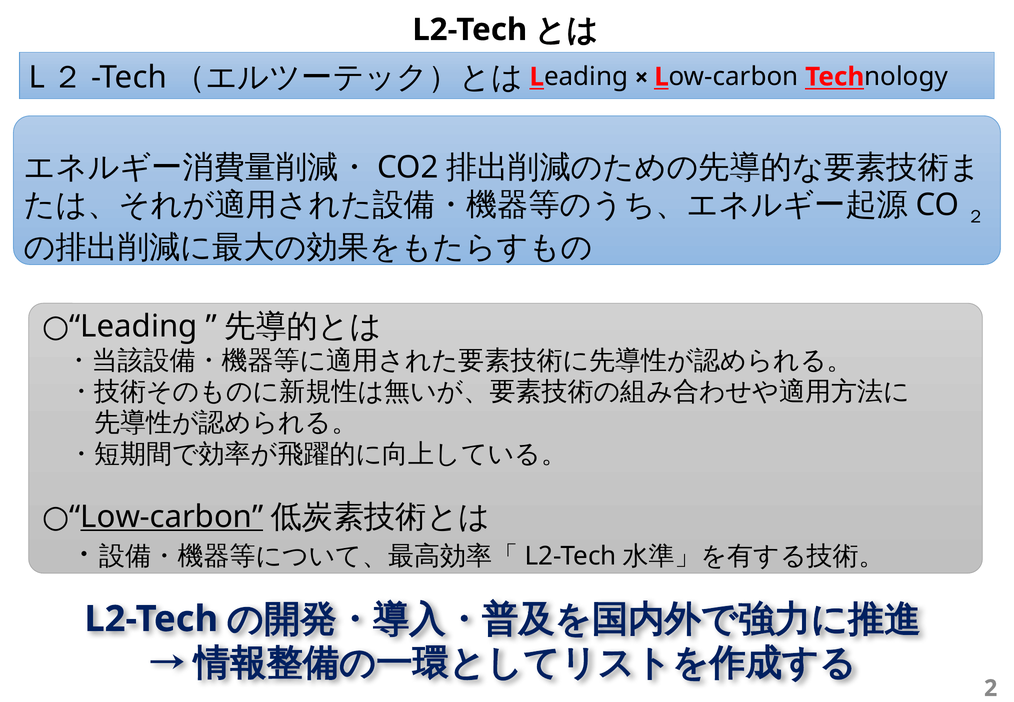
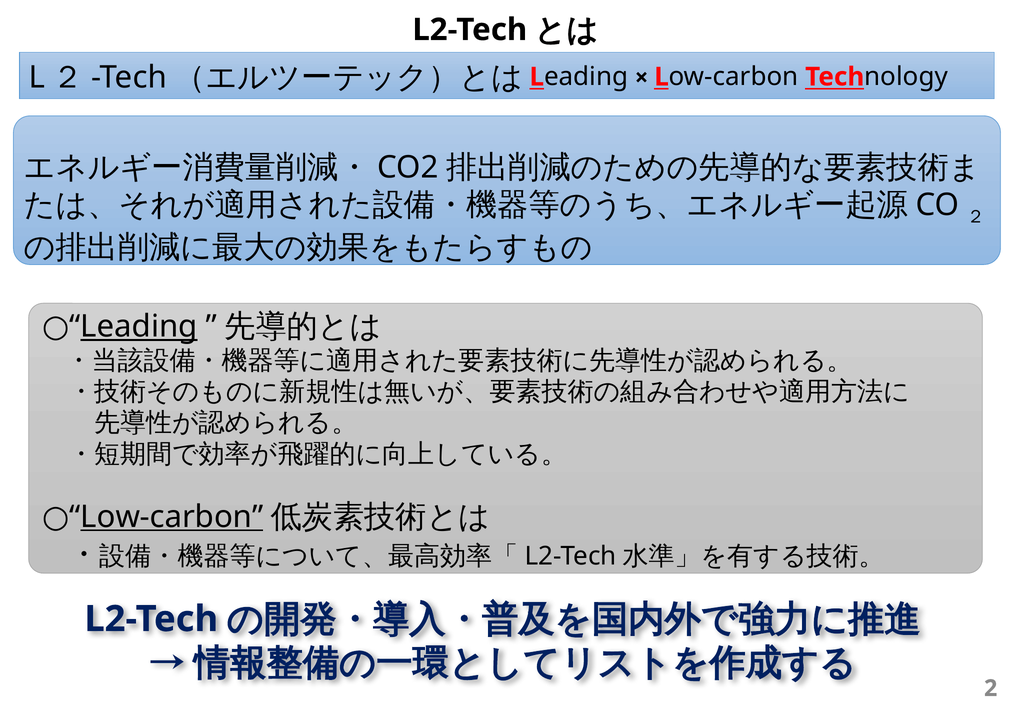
Leading underline: none -> present (139, 326)
